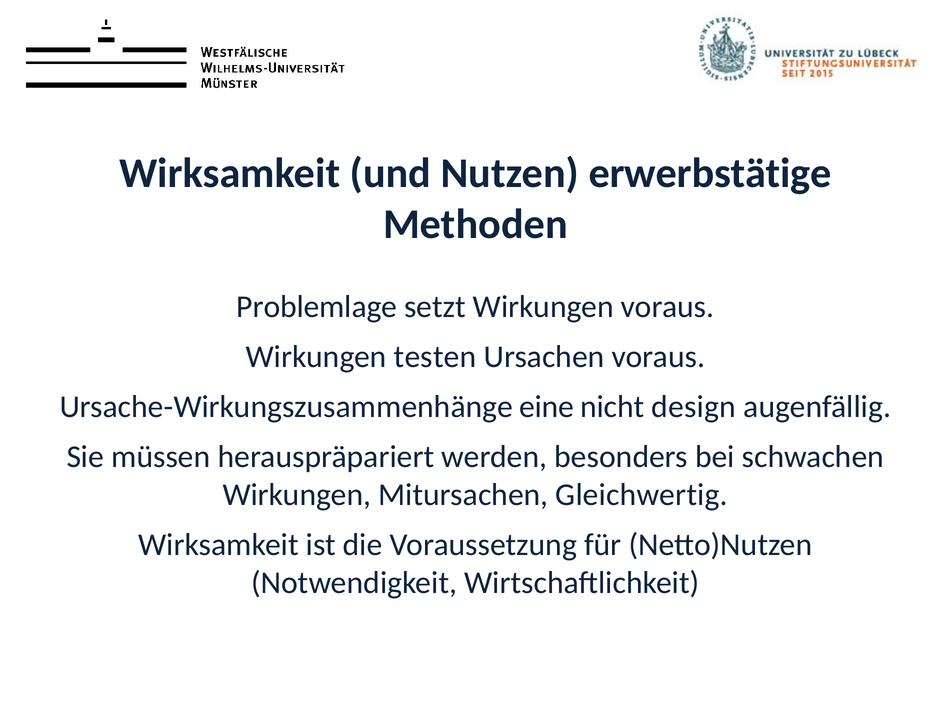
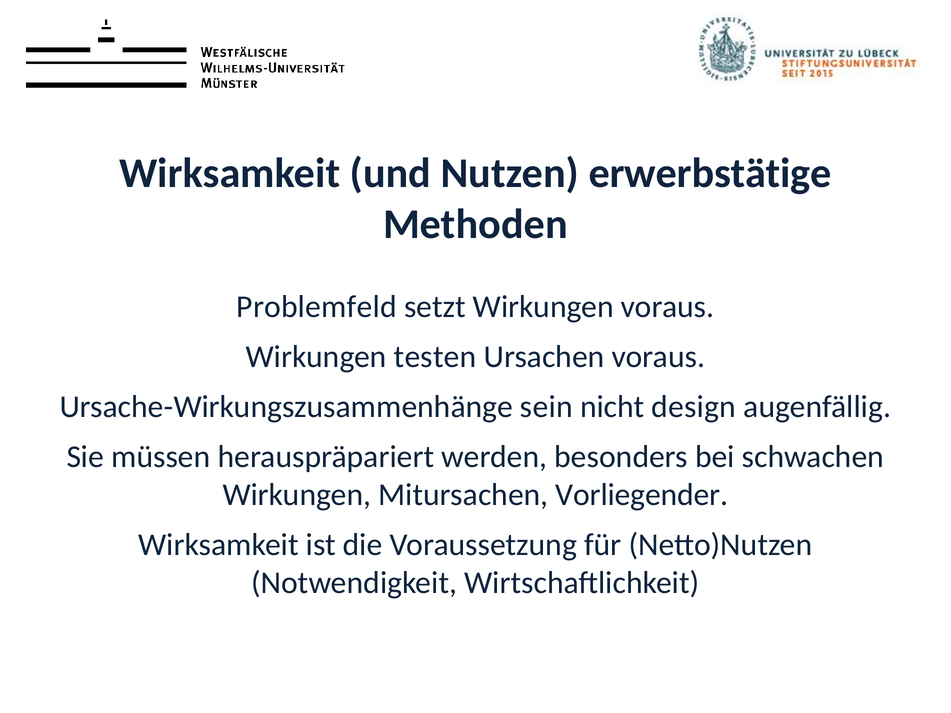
Problemlage: Problemlage -> Problemfeld (317, 307)
eine: eine -> sein (546, 407)
Gleichwertig: Gleichwertig -> Vorliegender (642, 495)
